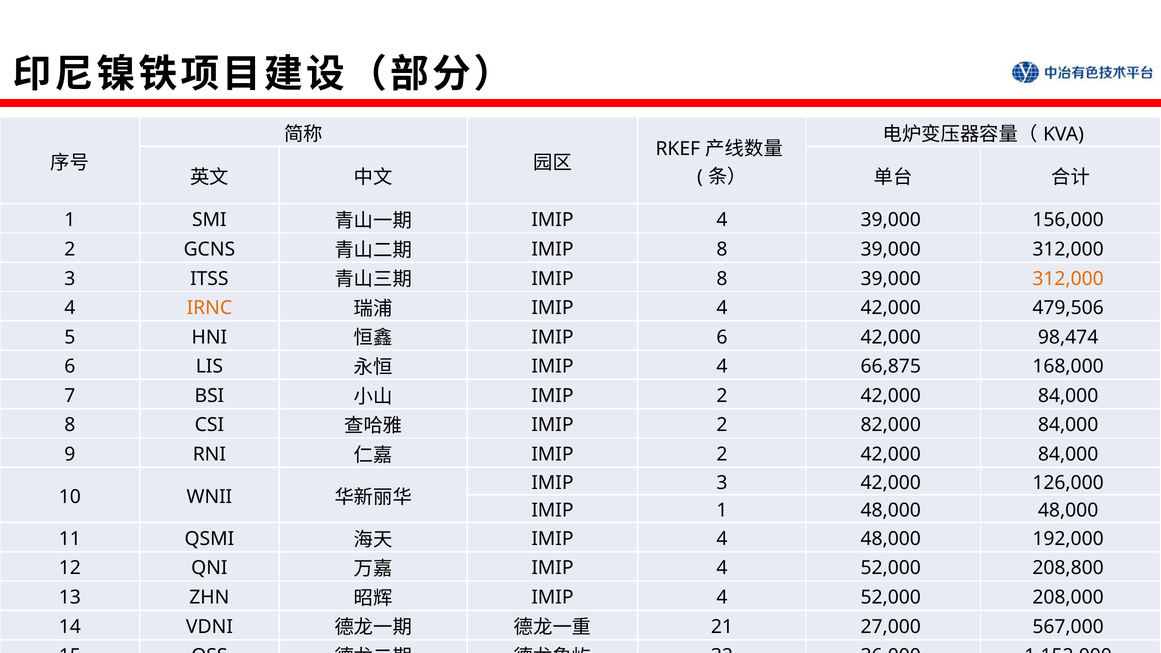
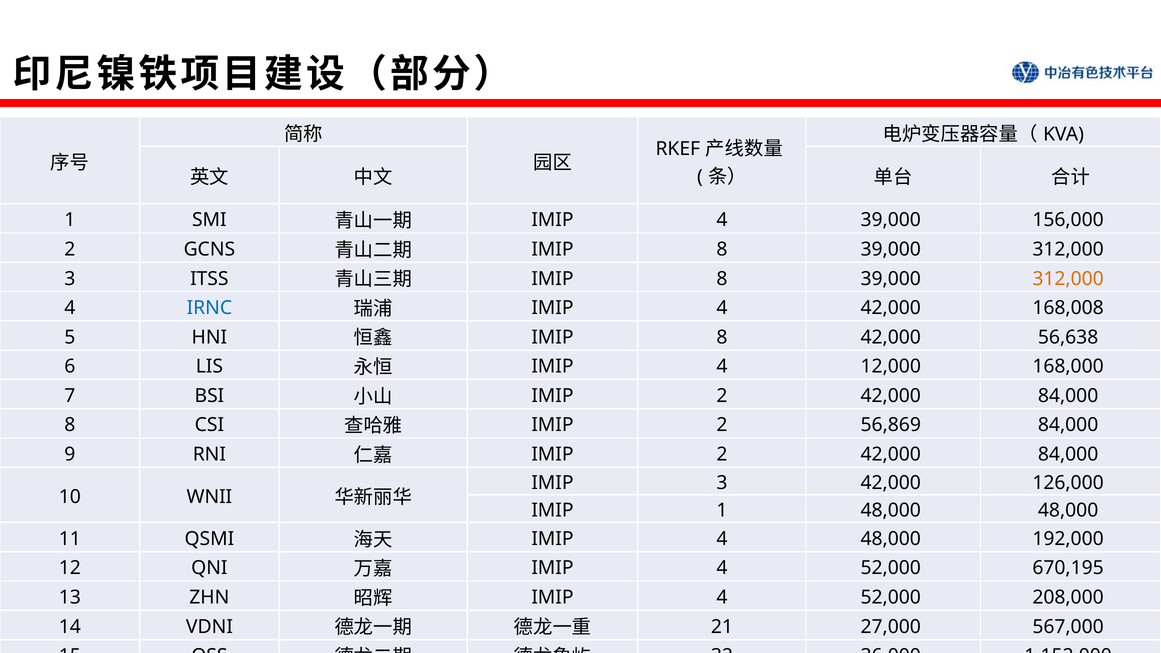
IRNC colour: orange -> blue (209, 308)
479,506: 479,506 -> 168,008 (1068, 308)
6: 6 -> 8 (722, 337)
98,474: 98,474 -> 56,638 (1068, 337)
66,875: 66,875 -> 12,000 (891, 367)
82,000: 82,000 -> 56,869 (891, 425)
208,800: 208,800 -> 670,195 (1068, 568)
